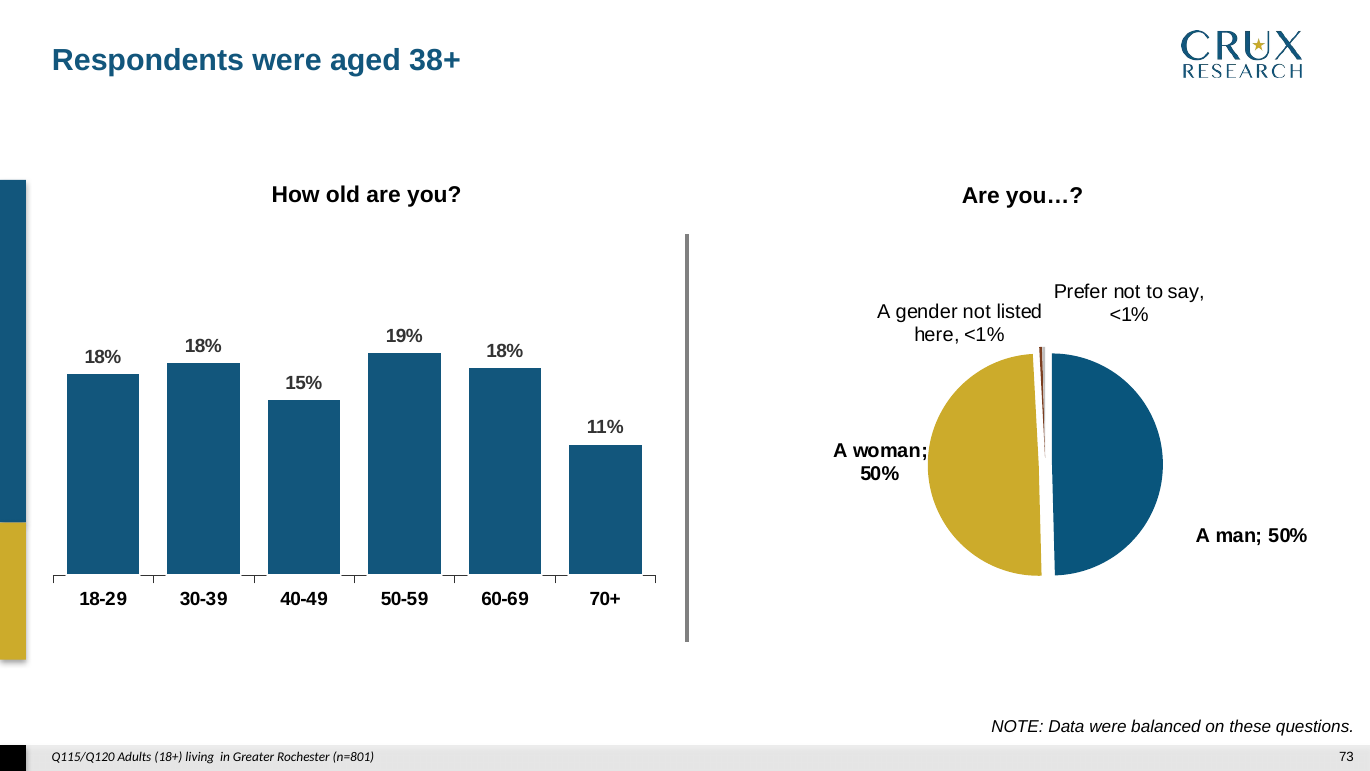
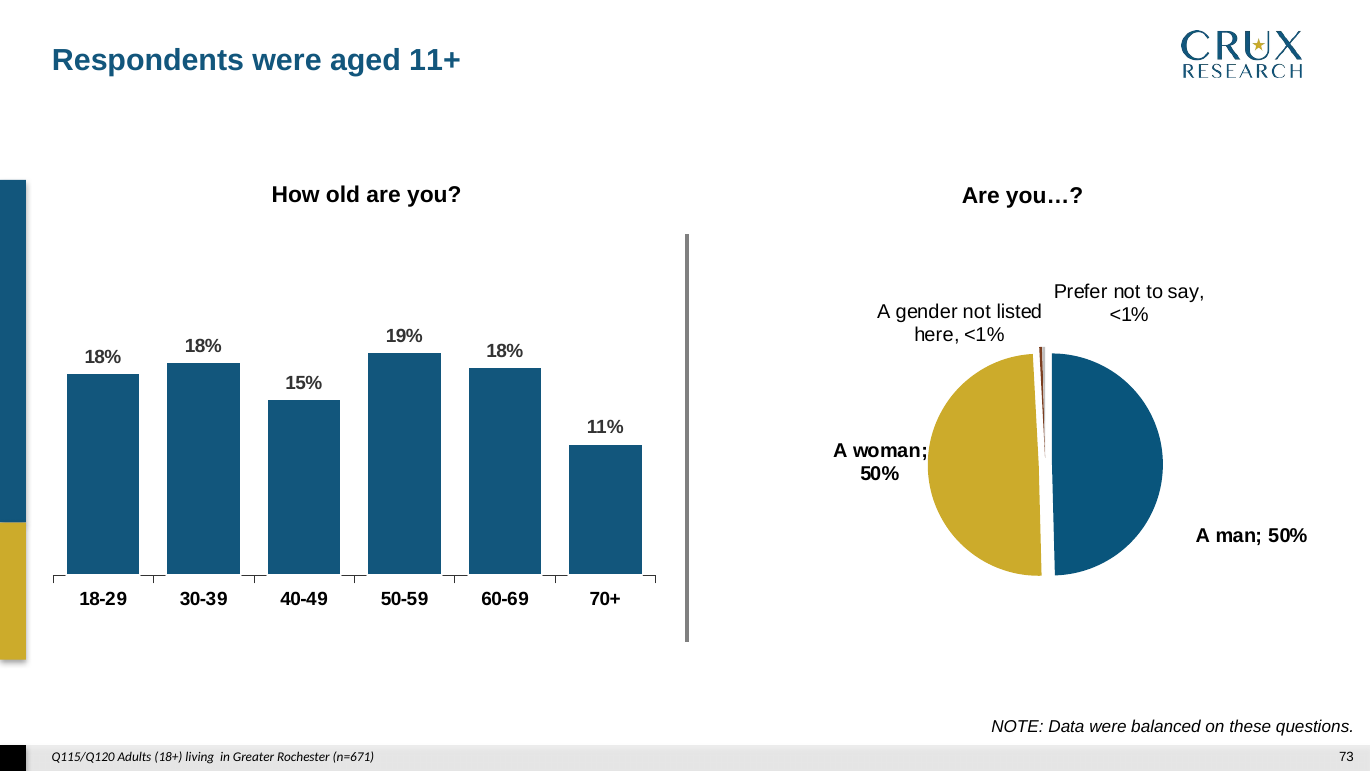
38+: 38+ -> 11+ (435, 60)
n=801: n=801 -> n=671 (354, 757)
